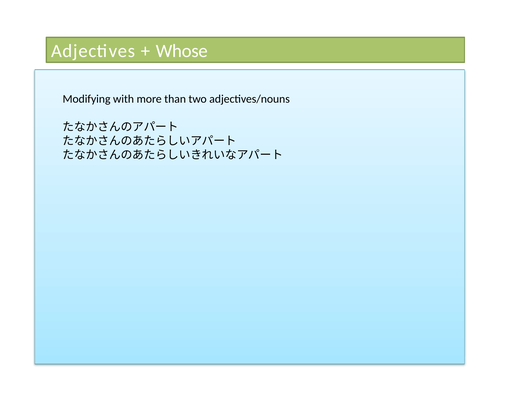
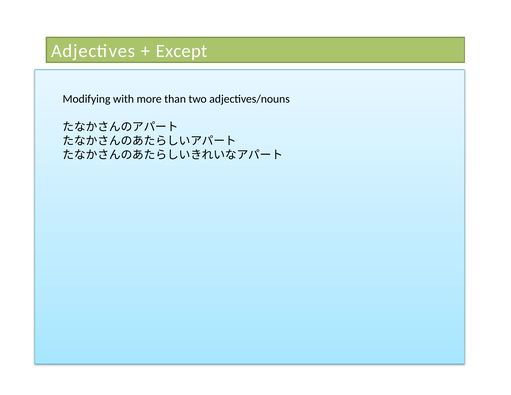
Whose: Whose -> Except (182, 51)
